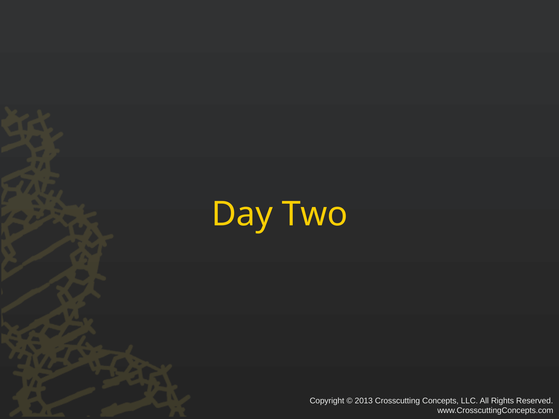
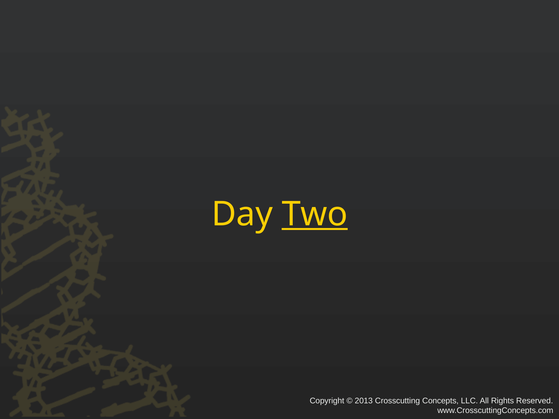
Two underline: none -> present (315, 214)
